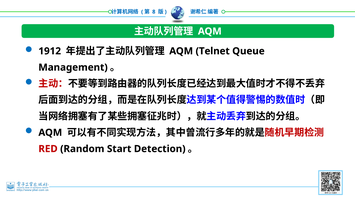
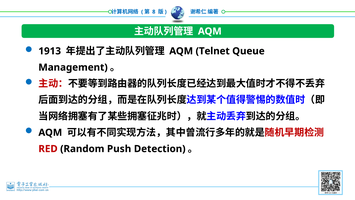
1912: 1912 -> 1913 (50, 51)
Start: Start -> Push (119, 149)
